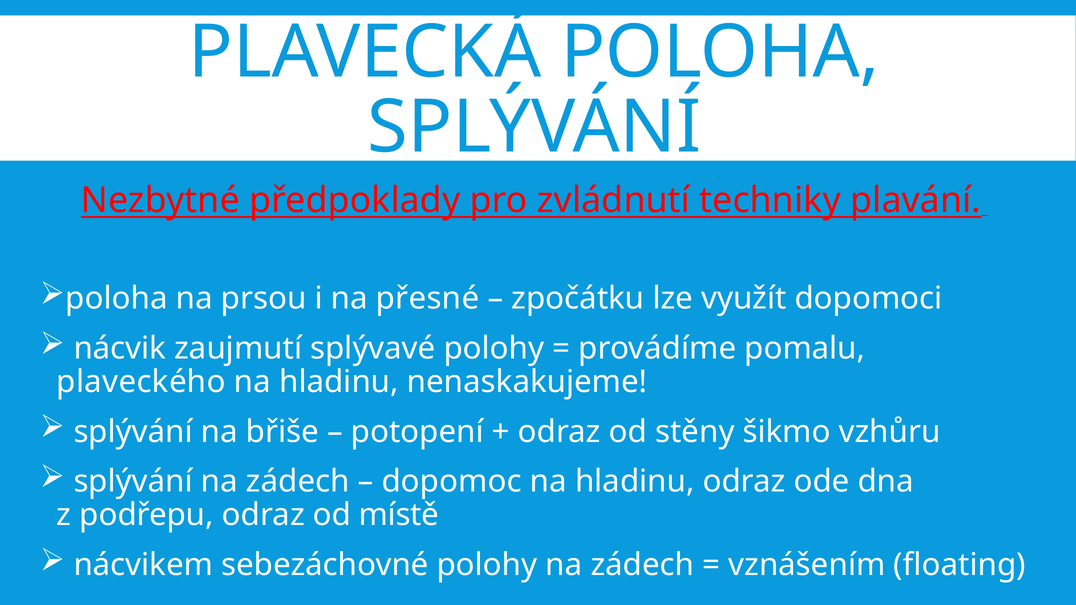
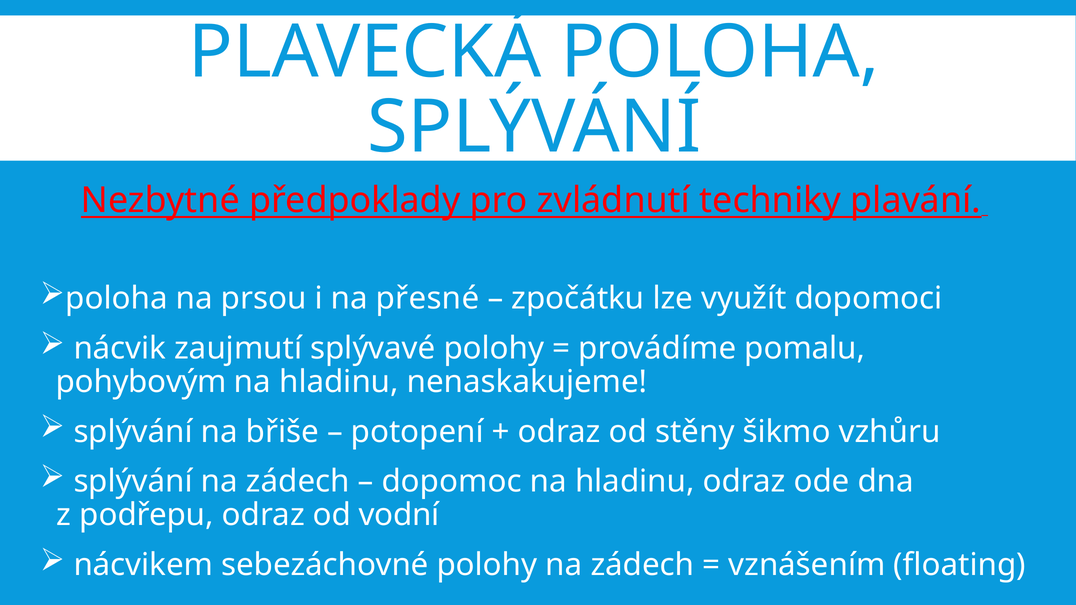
plaveckého: plaveckého -> pohybovým (141, 382)
místě: místě -> vodní (399, 515)
